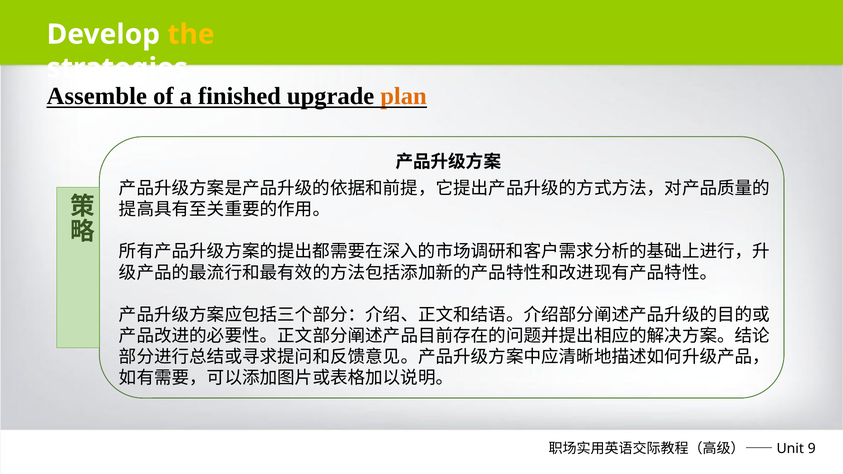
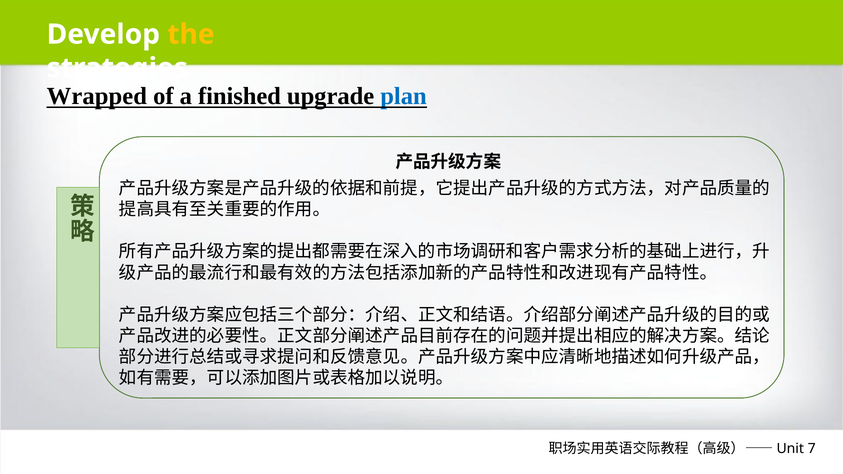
Assemble: Assemble -> Wrapped (97, 96)
plan colour: orange -> blue (404, 96)
9: 9 -> 7 (812, 449)
